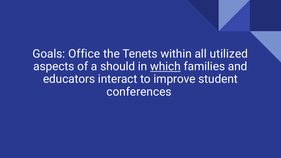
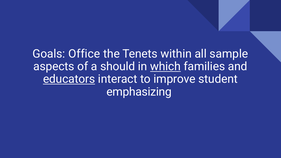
utilized: utilized -> sample (229, 54)
educators underline: none -> present (69, 79)
conferences: conferences -> emphasizing (139, 92)
